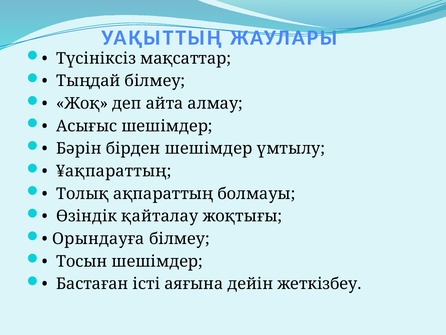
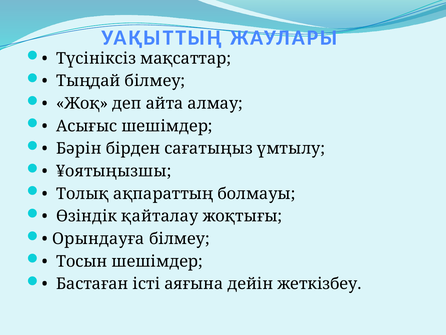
бірден шешімдер: шешімдер -> сағатыңыз (209, 148)
¥ақпараттың: ¥ақпараттың -> ¥оятыңызшы (114, 171)
